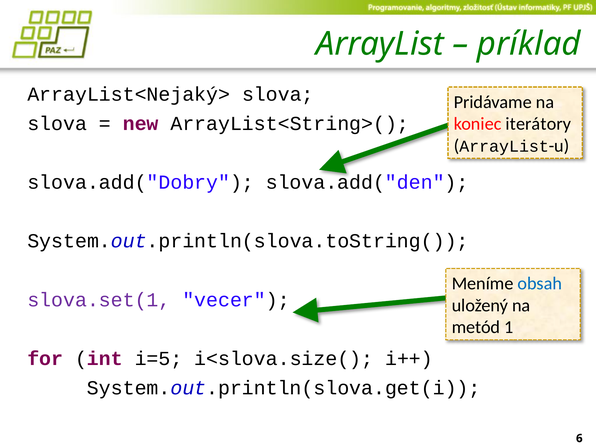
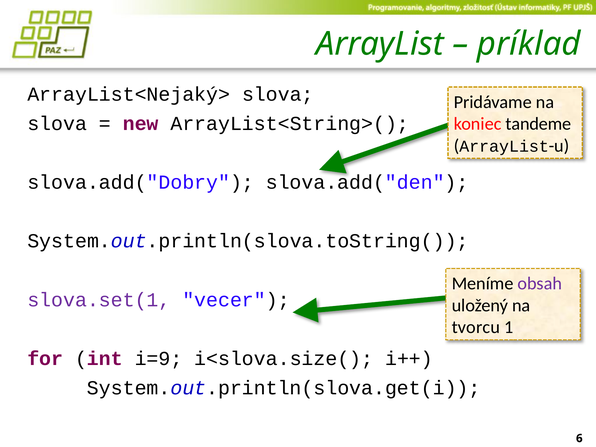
iterátory: iterátory -> tandeme (538, 124)
obsah colour: blue -> purple (540, 284)
metód: metód -> tvorcu (476, 327)
i=5: i=5 -> i=9 (159, 359)
